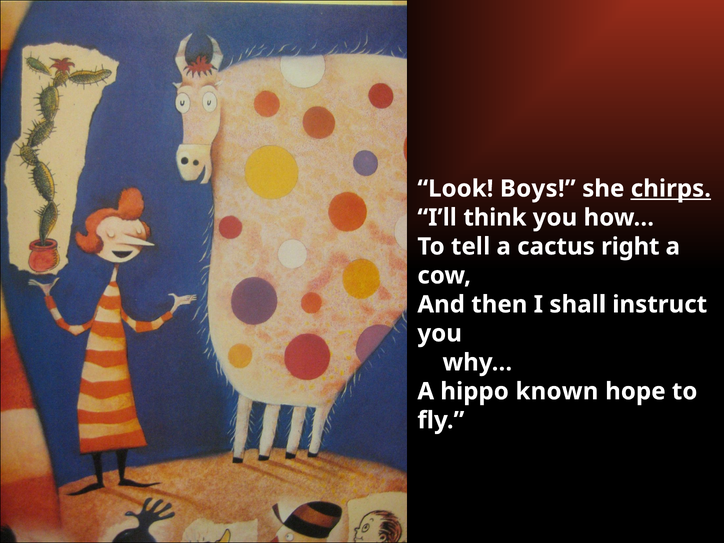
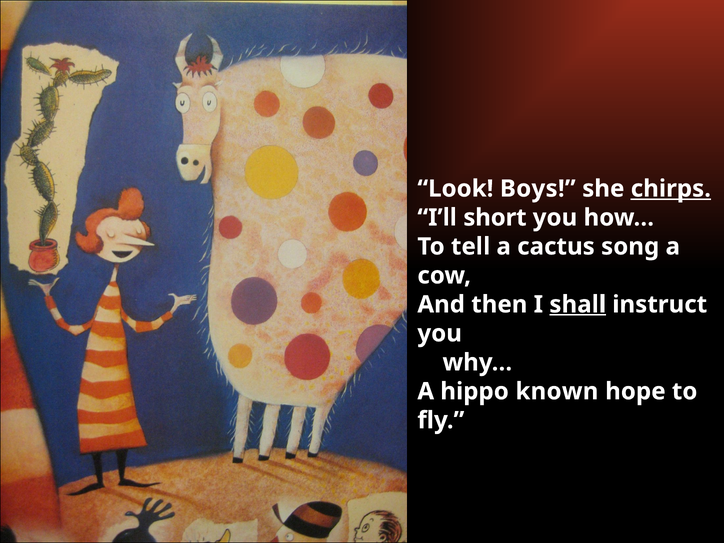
think: think -> short (495, 218)
right: right -> song (630, 247)
shall underline: none -> present (578, 304)
